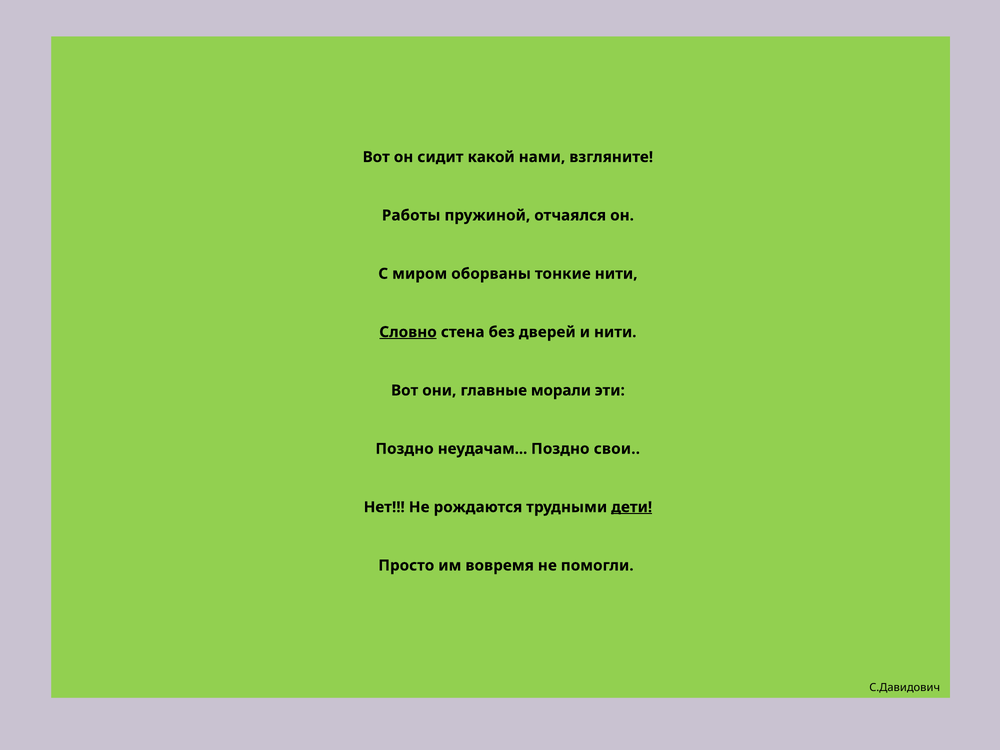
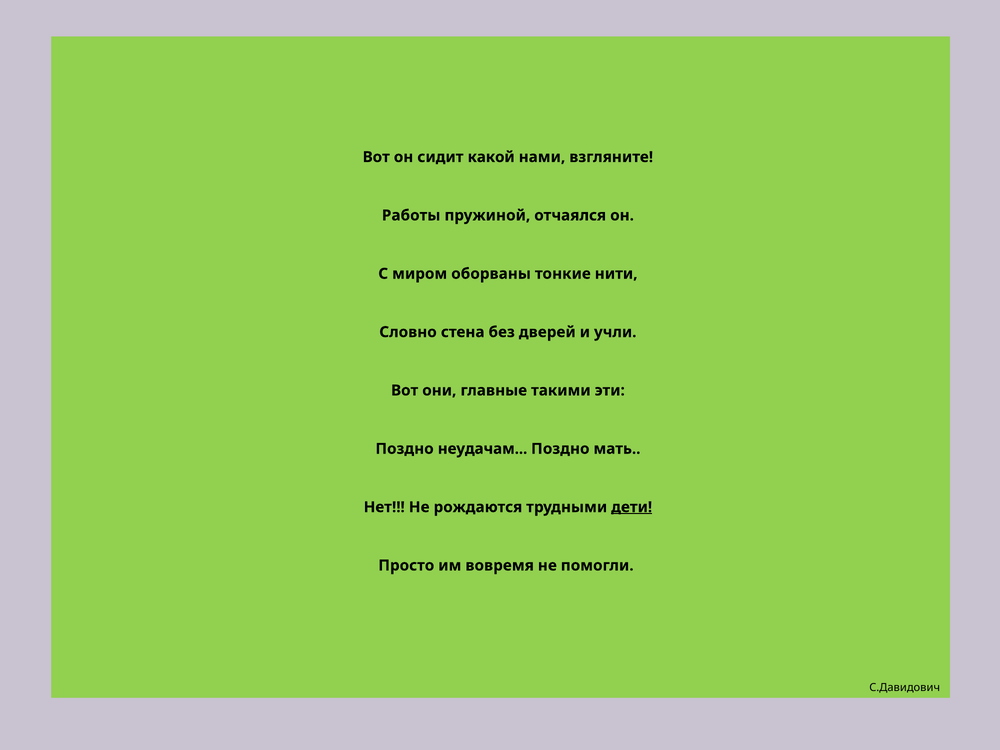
Словно underline: present -> none (408, 332)
и нити: нити -> учли (615, 332)
морали: морали -> такими (561, 390)
свои: свои -> мать (617, 449)
